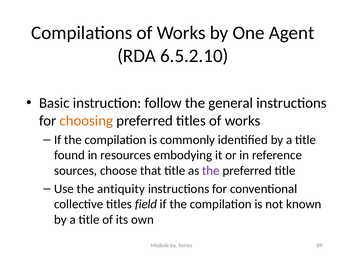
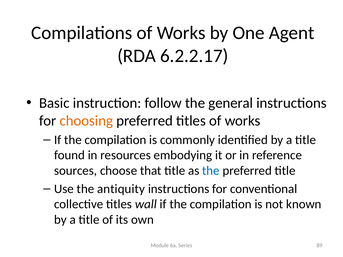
6.5.2.10: 6.5.2.10 -> 6.2.2.17 (194, 56)
the colour: purple -> blue (211, 171)
field: field -> wall (146, 204)
